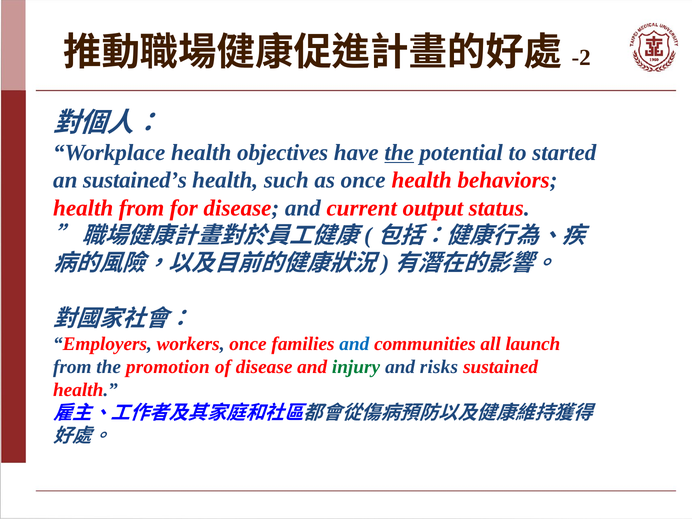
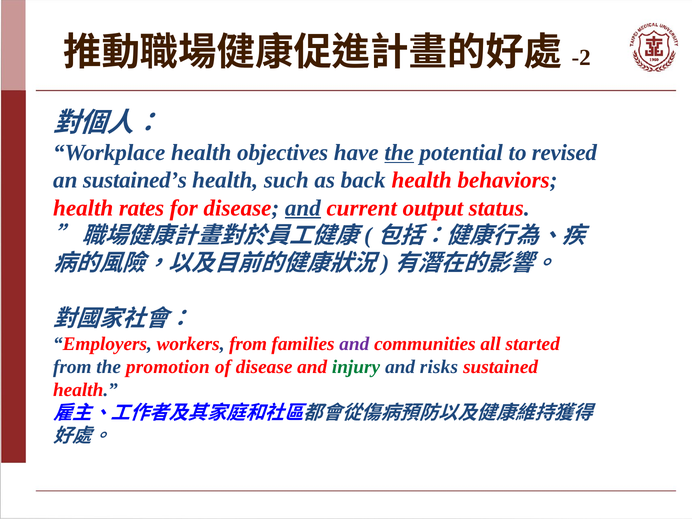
started: started -> revised (564, 153)
as once: once -> back (363, 180)
health from: from -> rates (142, 208)
and underline: none -> present (303, 208)
workers once: once -> from (248, 344)
and colour: blue -> purple (354, 344)
launch: launch -> started (533, 344)
